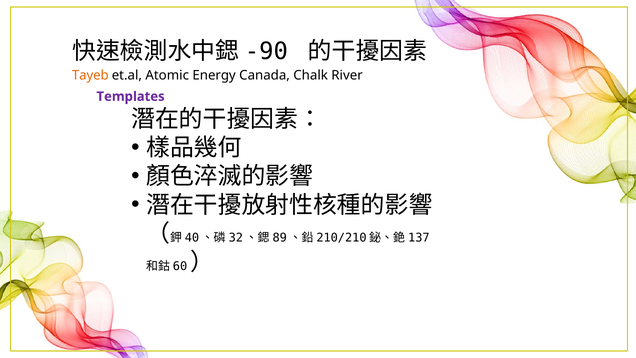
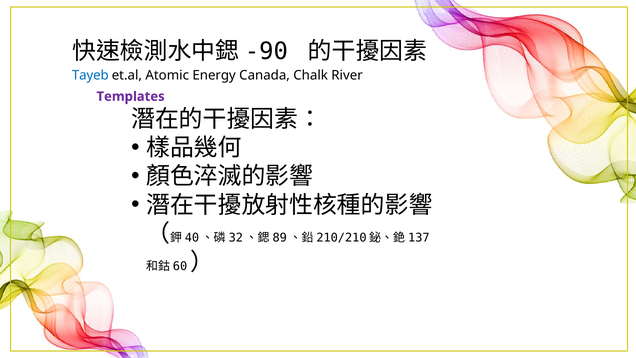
Tayeb colour: orange -> blue (90, 75)
